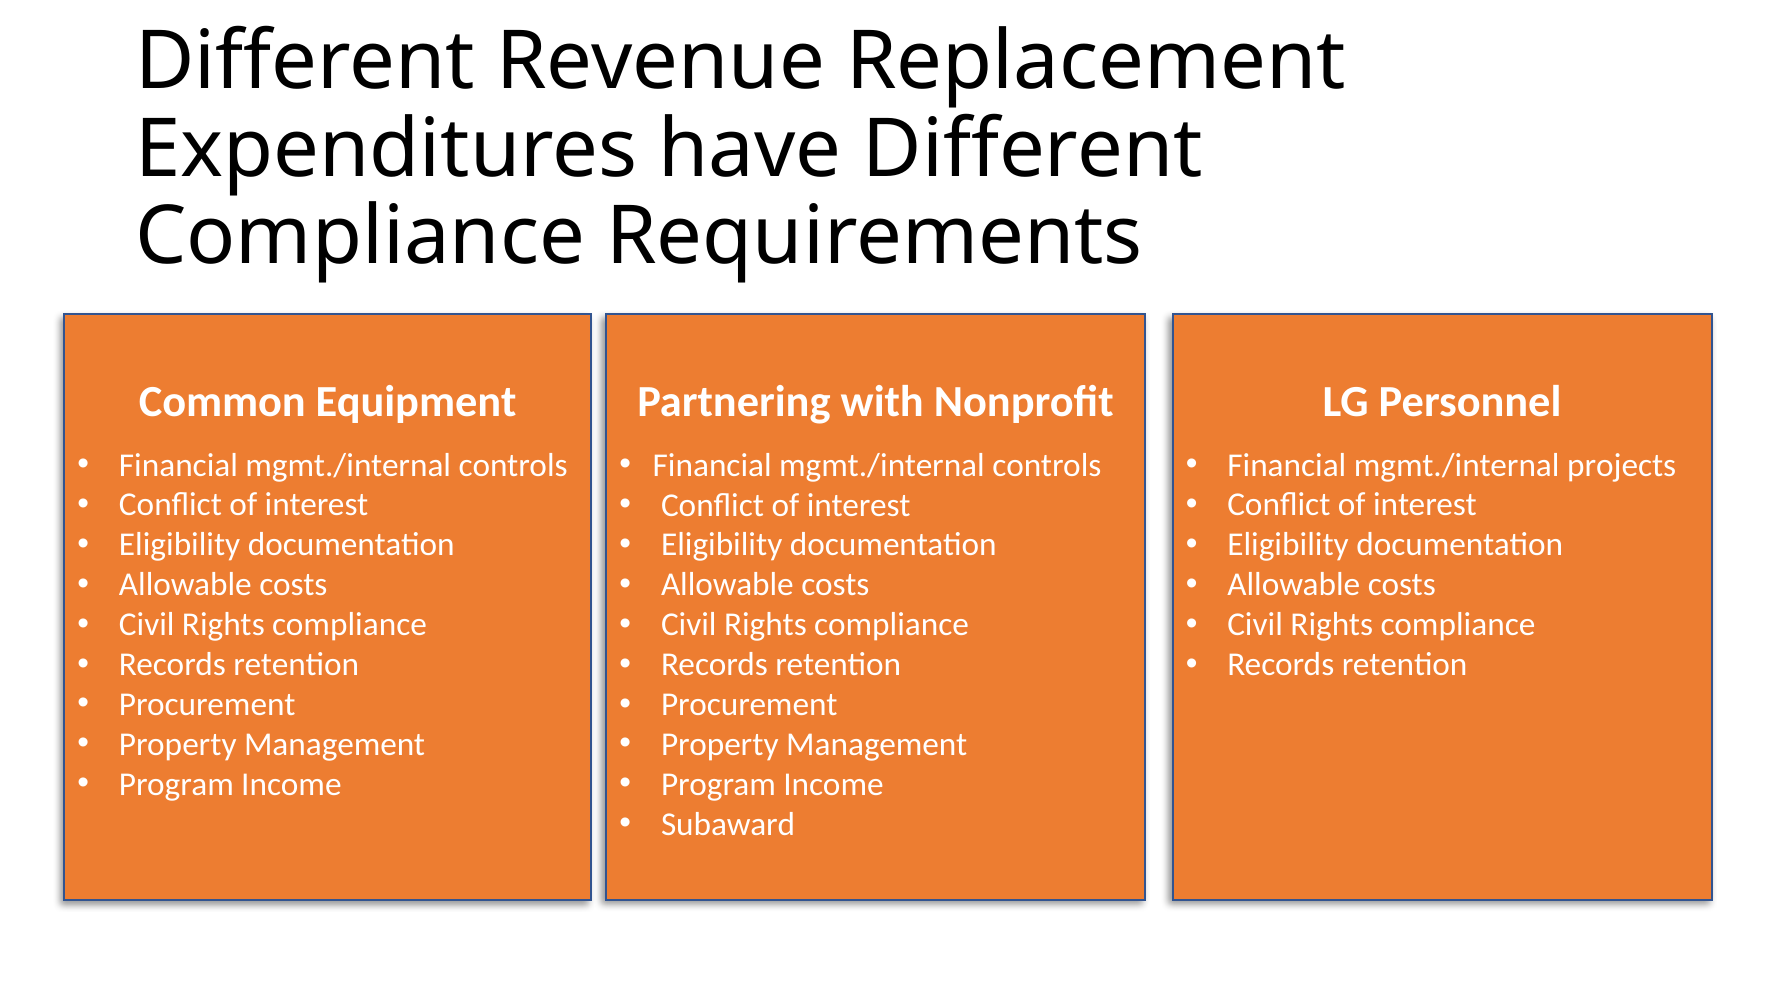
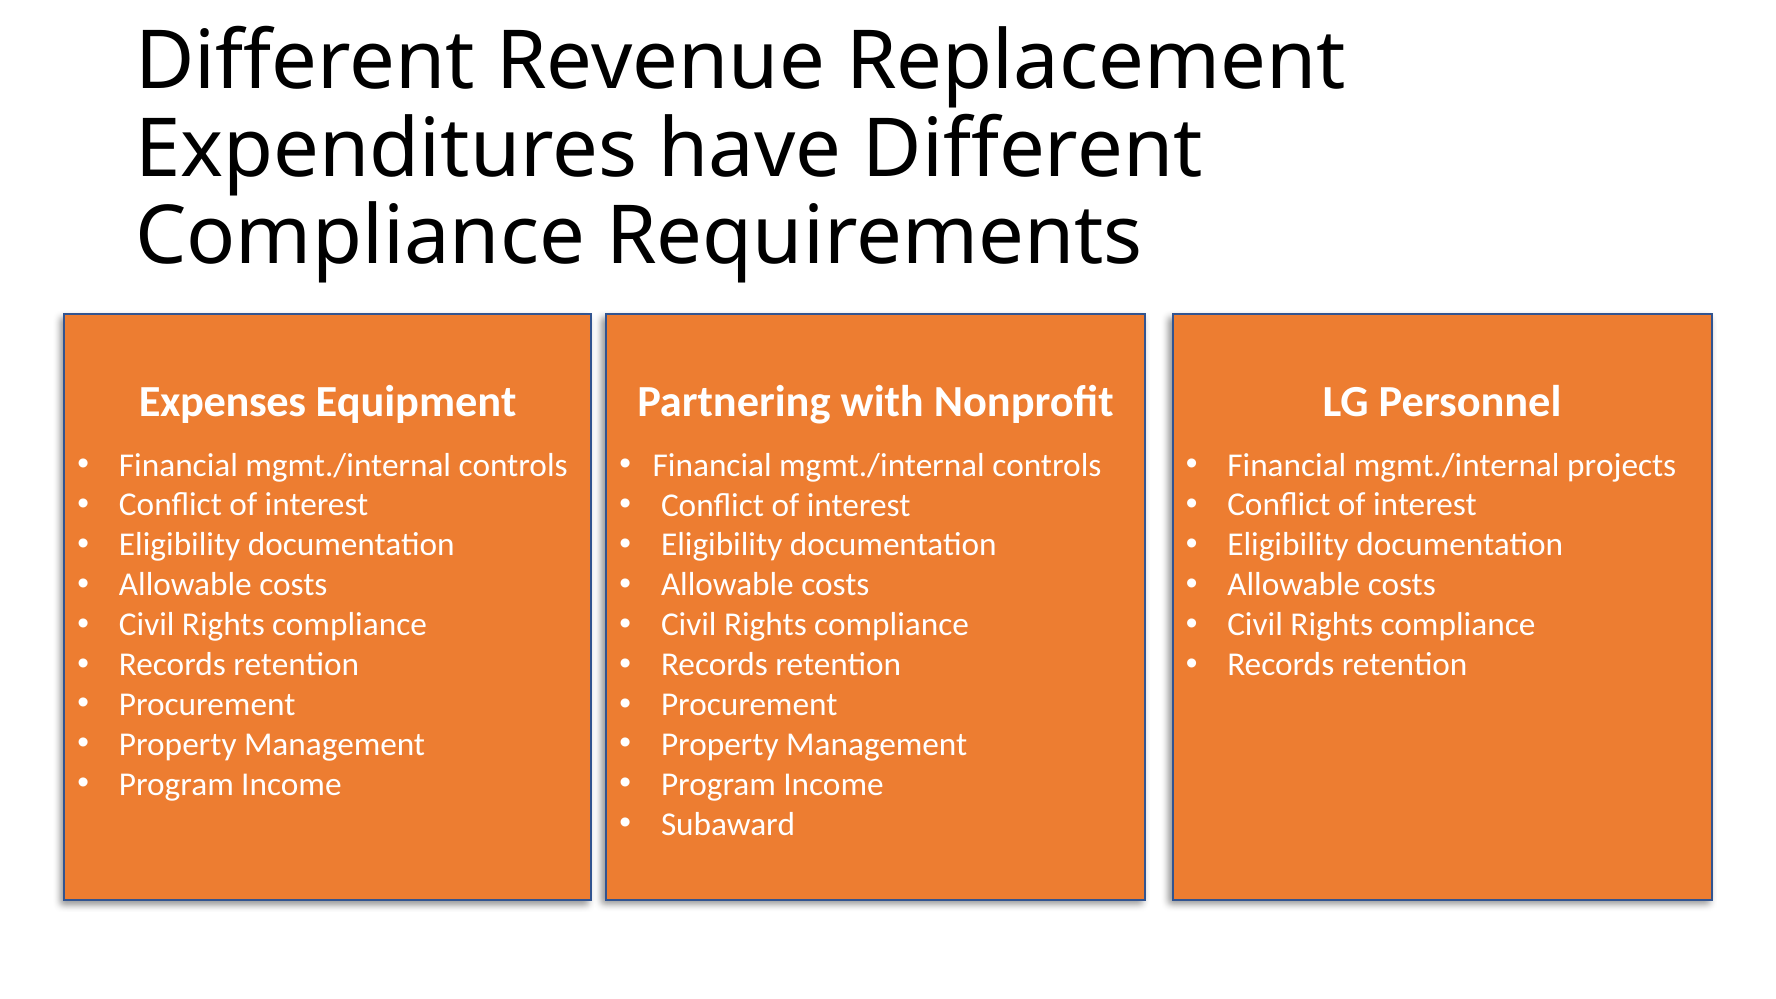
Common: Common -> Expenses (222, 401)
